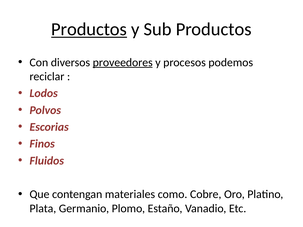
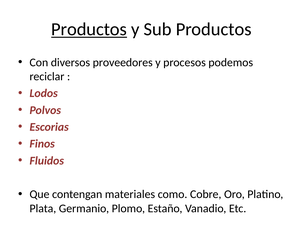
proveedores underline: present -> none (123, 62)
